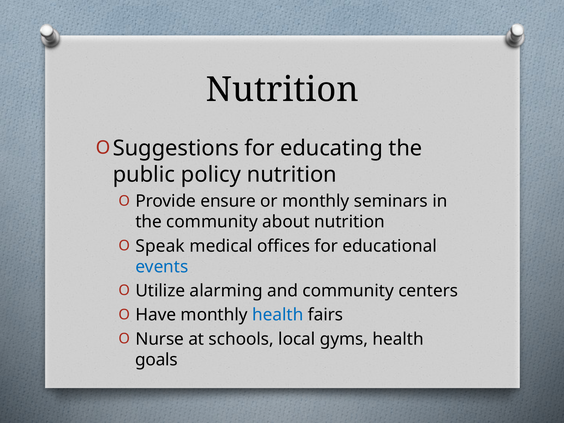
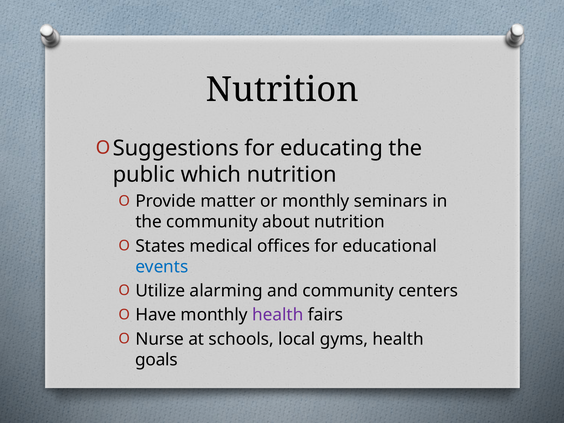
policy: policy -> which (211, 175)
ensure: ensure -> matter (228, 201)
Speak: Speak -> States (160, 246)
health colour: blue -> purple (278, 315)
